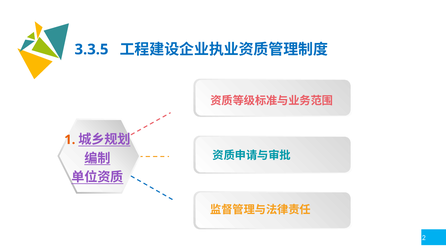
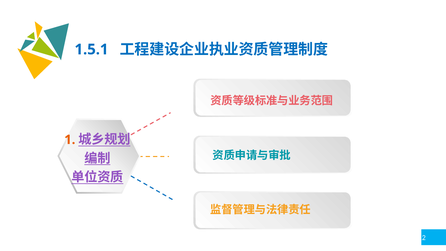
3.3.5: 3.3.5 -> 1.5.1 (91, 49)
